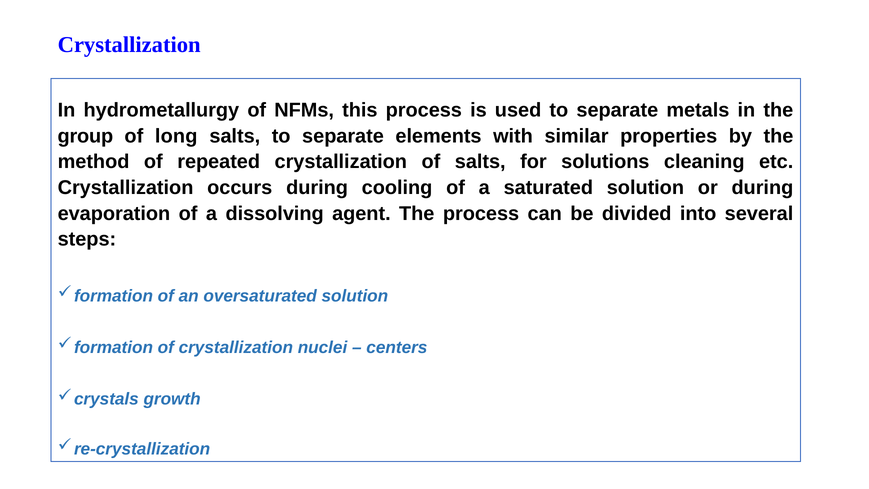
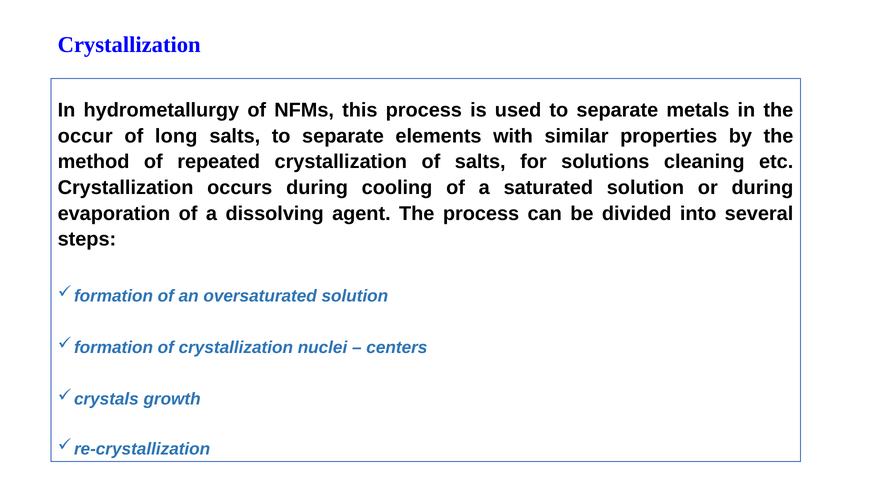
group: group -> occur (85, 136)
